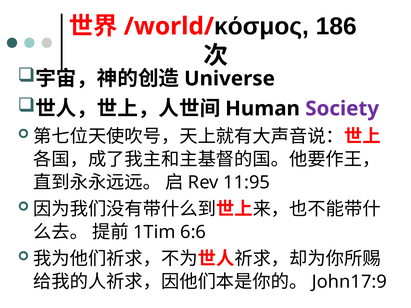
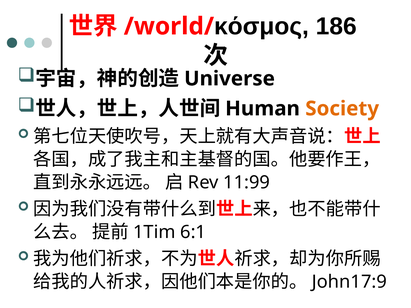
Society colour: purple -> orange (342, 109)
11:95: 11:95 -> 11:99 (247, 183)
6:6: 6:6 -> 6:1 (193, 232)
